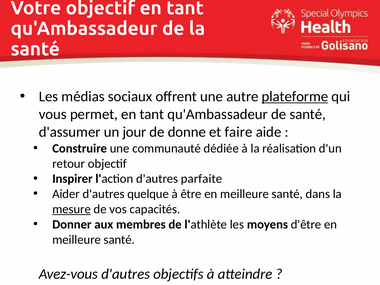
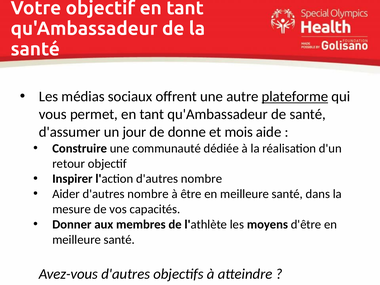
faire: faire -> mois (239, 132)
l'action d'autres parfaite: parfaite -> nombre (202, 179)
Aider d'autres quelque: quelque -> nombre (148, 194)
mesure underline: present -> none (72, 209)
